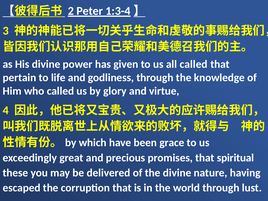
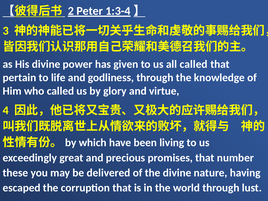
grace: grace -> living (172, 143)
spiritual: spiritual -> number (235, 158)
